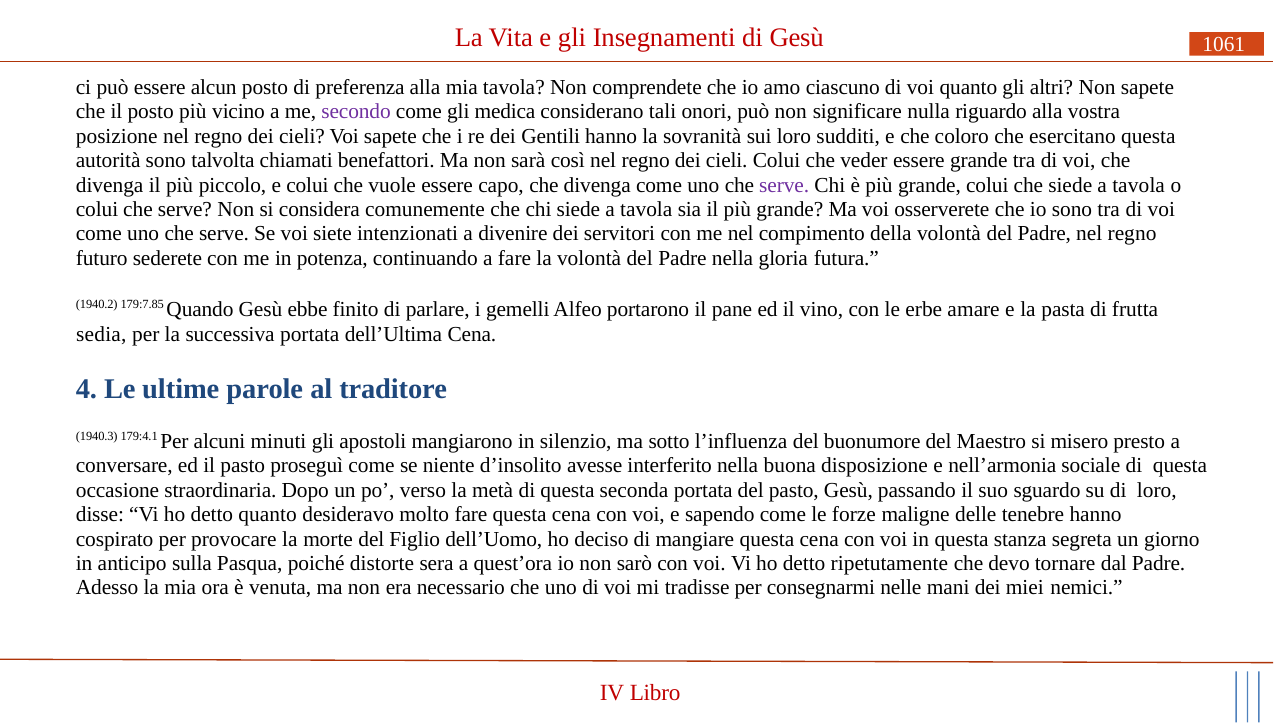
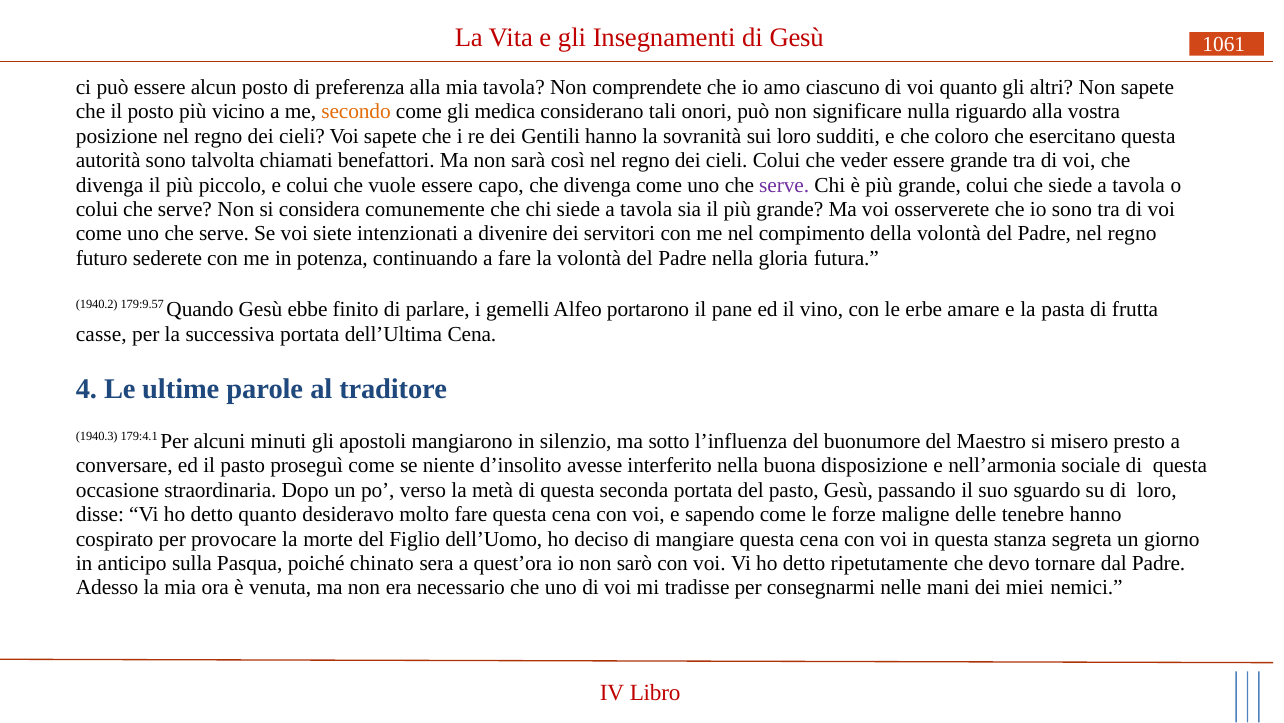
secondo colour: purple -> orange (356, 112)
179:7.85: 179:7.85 -> 179:9.57 (142, 305)
sedia: sedia -> casse (101, 335)
distorte: distorte -> chinato (382, 564)
